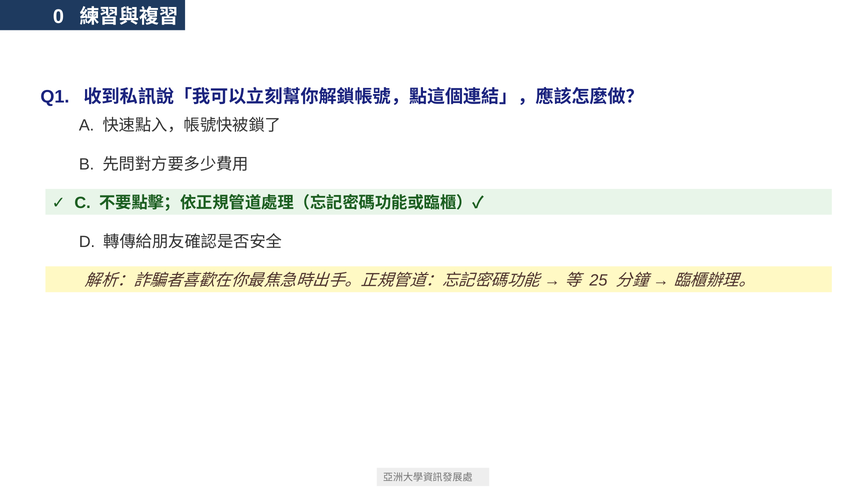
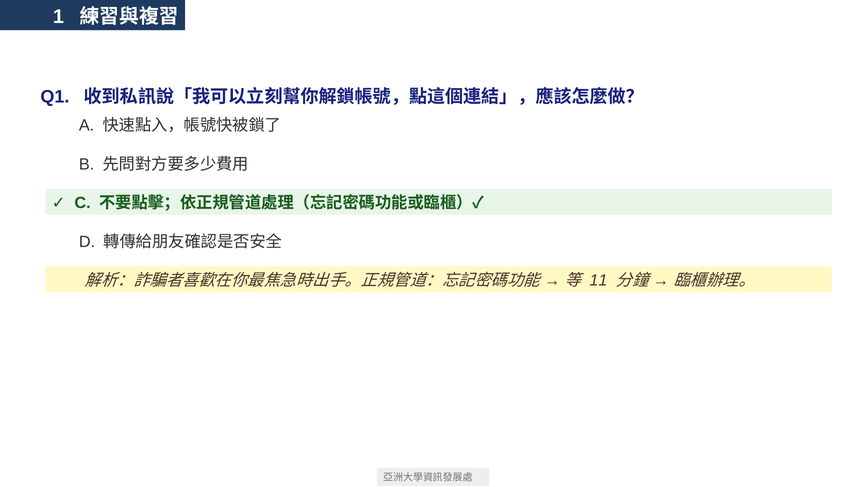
0: 0 -> 1 (58, 16)
25: 25 -> 11 (598, 280)
